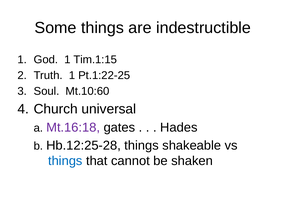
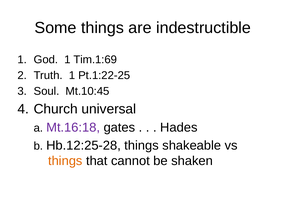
Tim.1:15: Tim.1:15 -> Tim.1:69 (95, 60)
Mt.10:60: Mt.10:60 -> Mt.10:45 (87, 91)
things colour: blue -> orange (65, 161)
